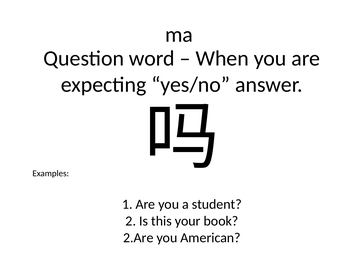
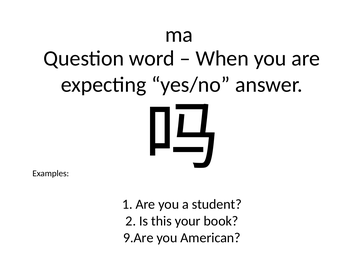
2.Are: 2.Are -> 9.Are (138, 238)
